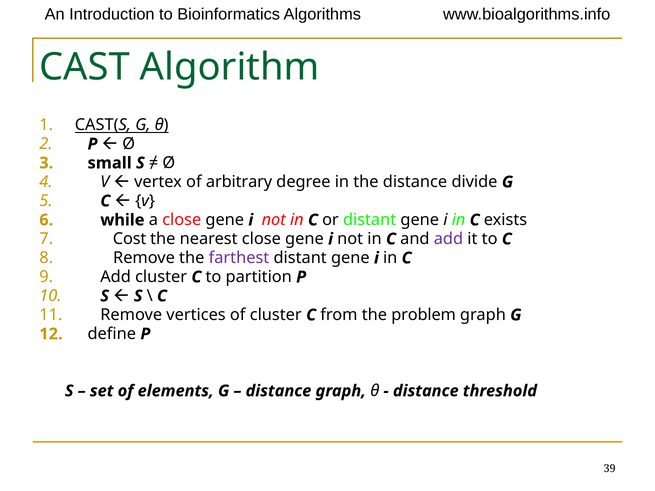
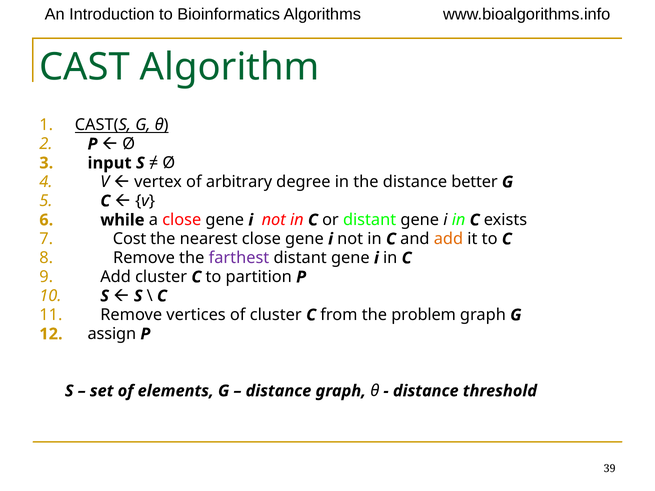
small: small -> input (110, 163)
divide: divide -> better (475, 182)
add colour: purple -> orange (448, 239)
define: define -> assign (112, 334)
